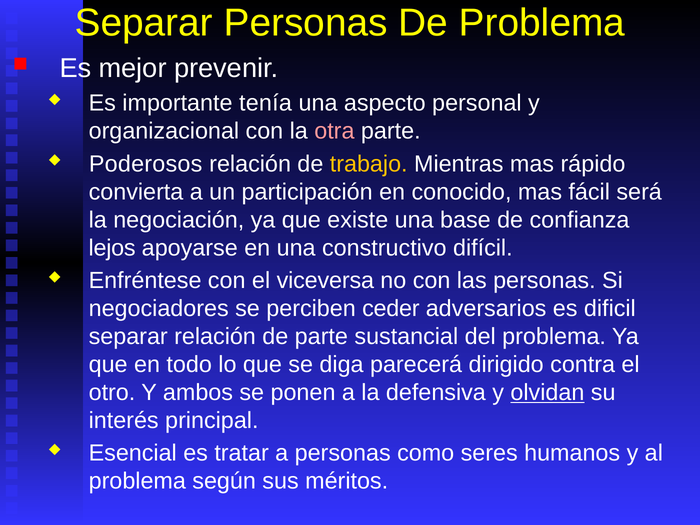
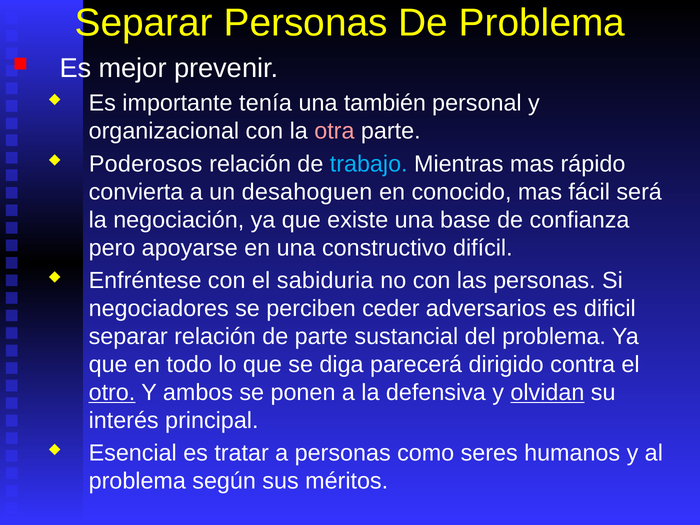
aspecto: aspecto -> también (385, 103)
trabajo colour: yellow -> light blue (369, 164)
participación: participación -> desahoguen (307, 192)
lejos: lejos -> pero (112, 248)
viceversa: viceversa -> sabiduria (325, 280)
otro underline: none -> present (112, 392)
